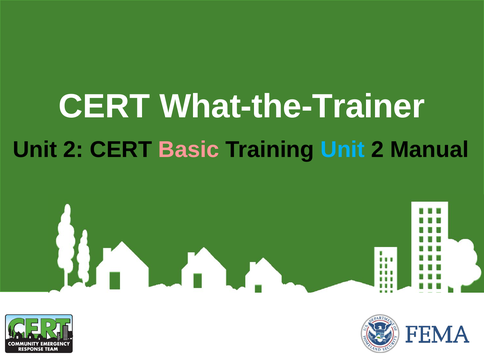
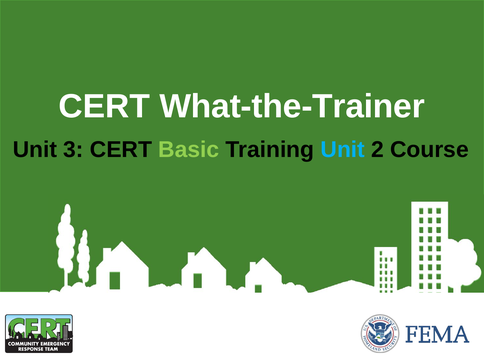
2: 2 -> 3 (73, 150)
Basic colour: pink -> light green (189, 150)
Manual: Manual -> Course (429, 150)
